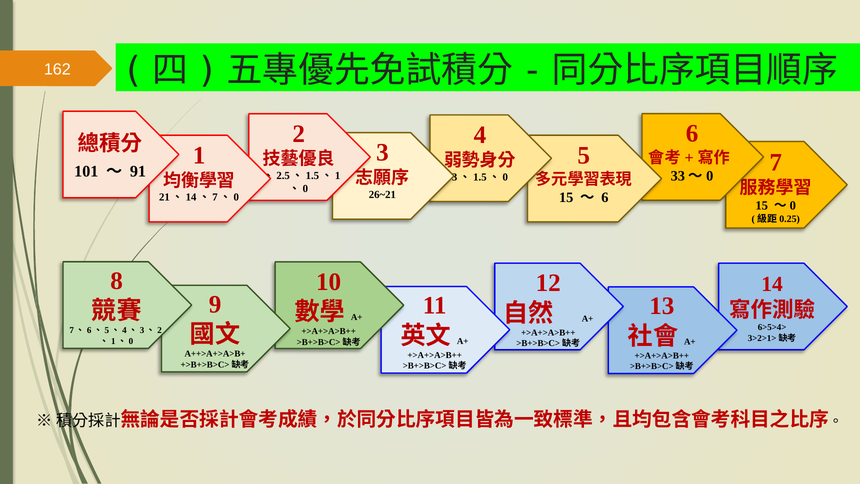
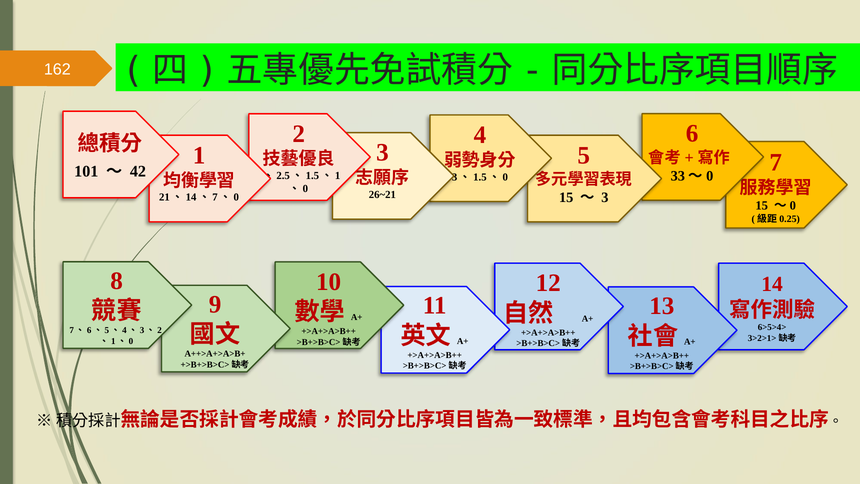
91: 91 -> 42 (138, 171)
6: 6 -> 3 (605, 197)
